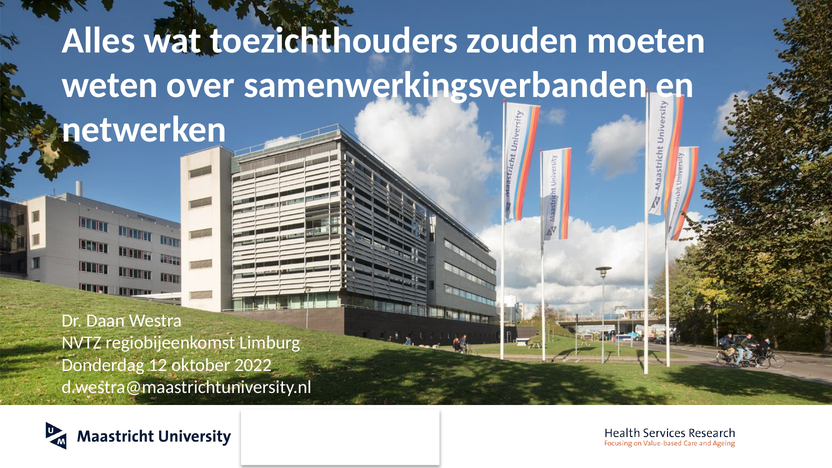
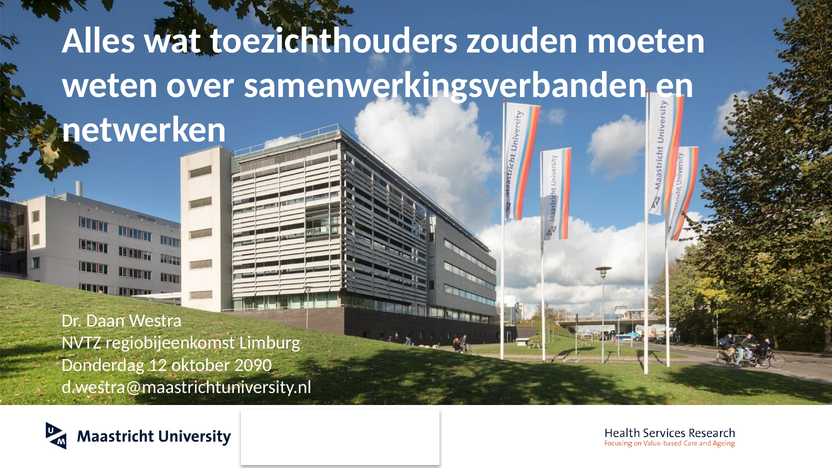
2022: 2022 -> 2090 (253, 365)
